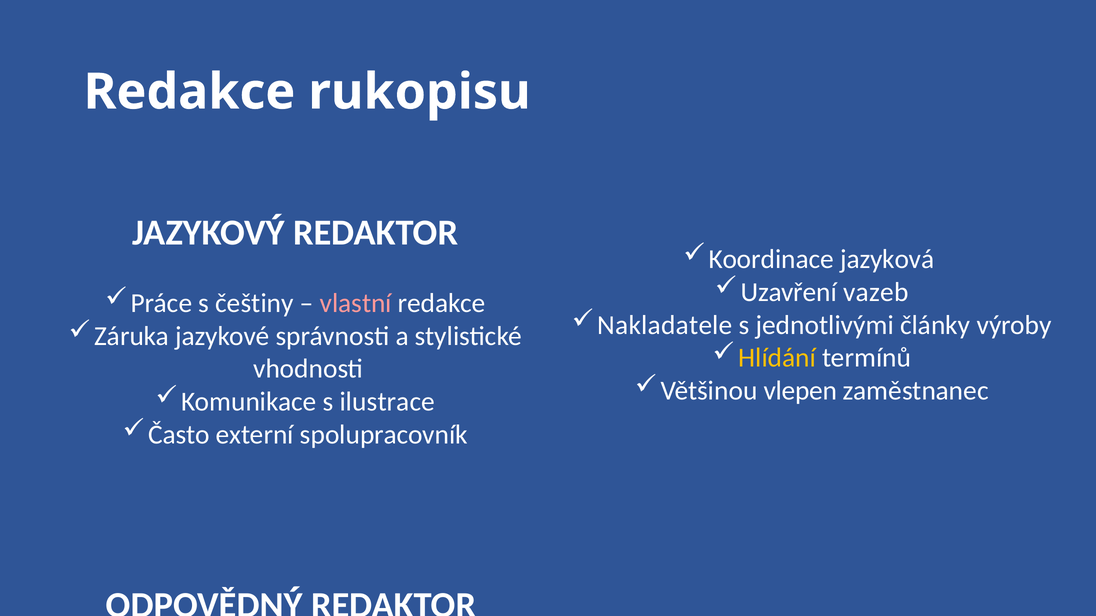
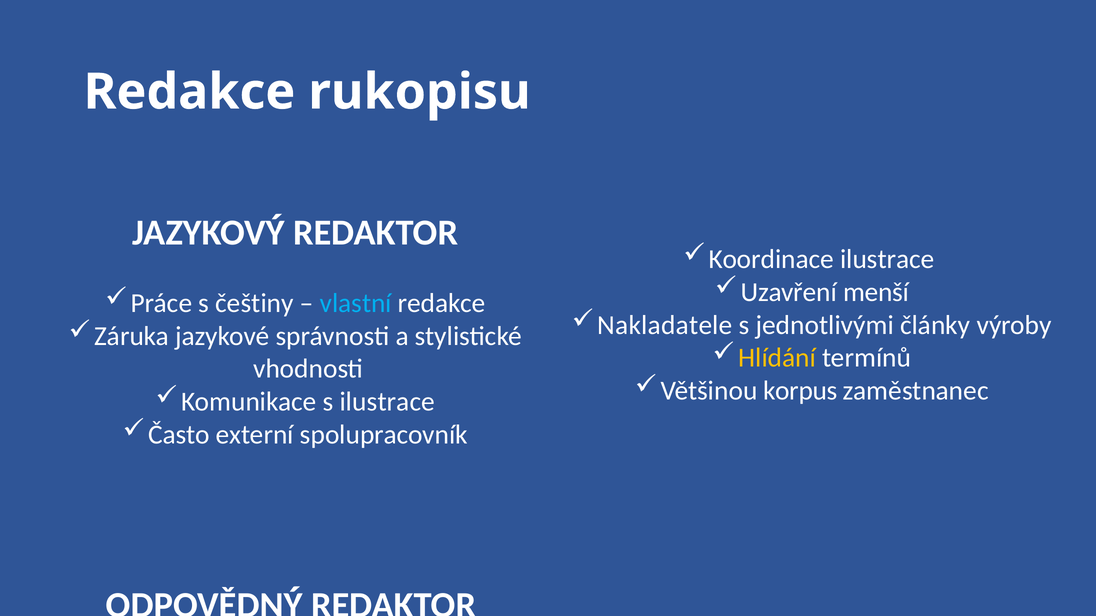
Koordinace jazyková: jazyková -> ilustrace (887, 260)
vazeb: vazeb -> menší (876, 292)
vlastní colour: pink -> light blue (356, 303)
vlepen: vlepen -> korpus (800, 391)
